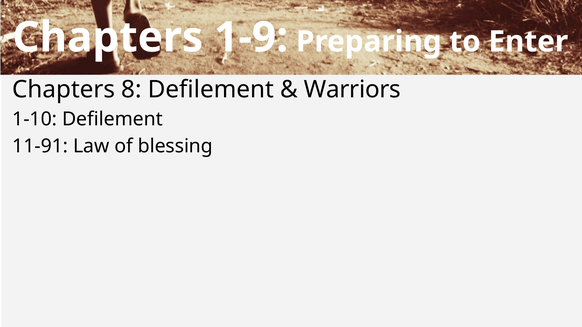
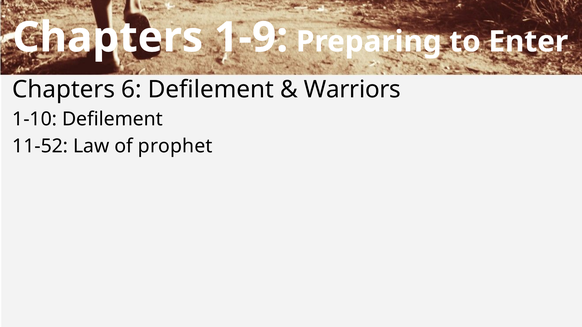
8: 8 -> 6 (131, 90)
11-91: 11-91 -> 11-52 (40, 146)
blessing: blessing -> prophet (175, 146)
